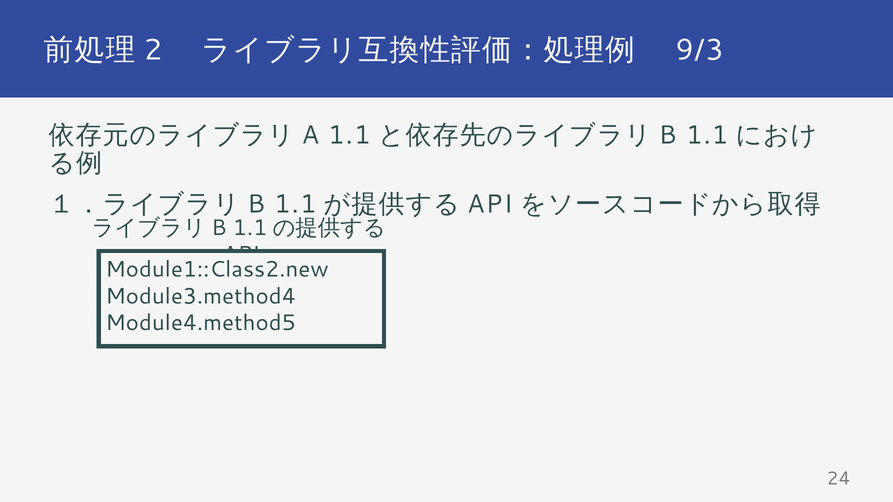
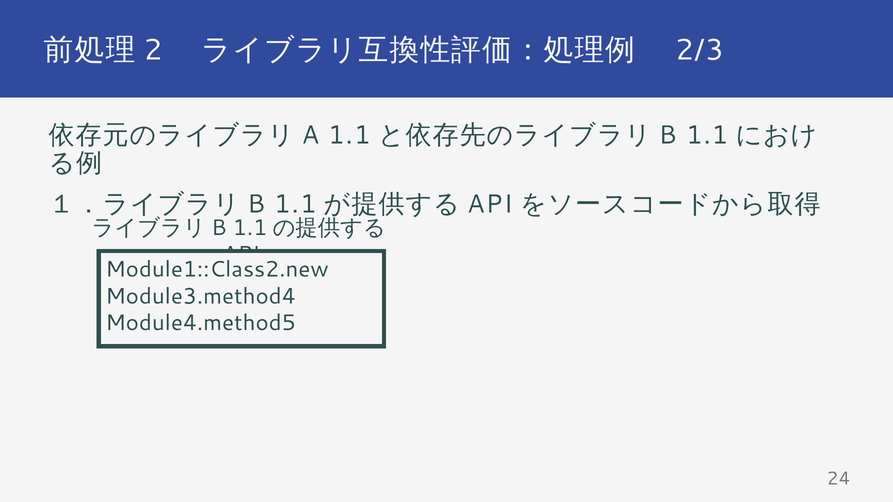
9/3: 9/3 -> 2/3 (700, 50)
